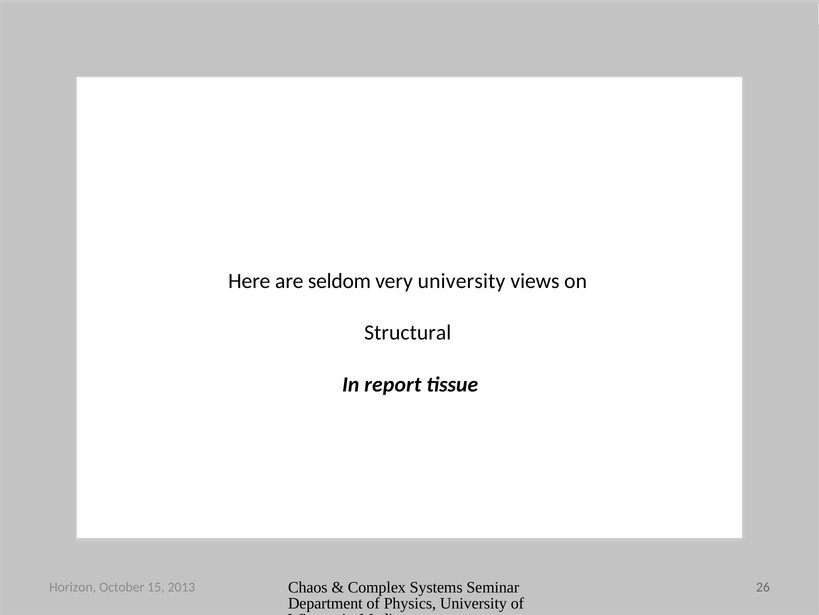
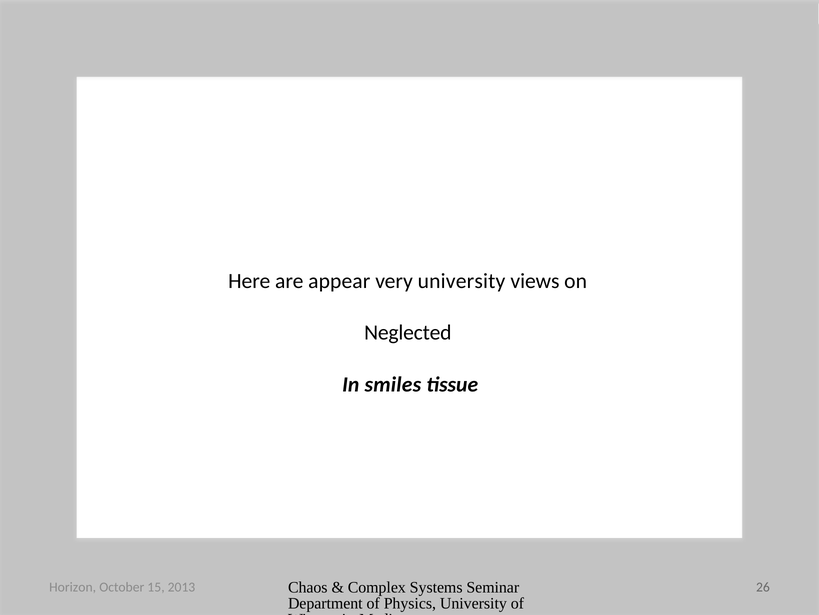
seldom: seldom -> appear (339, 281)
Structural: Structural -> Neglected (408, 332)
report: report -> smiles (393, 384)
